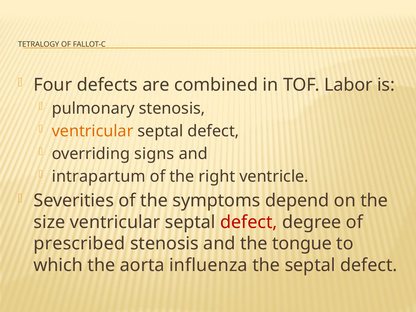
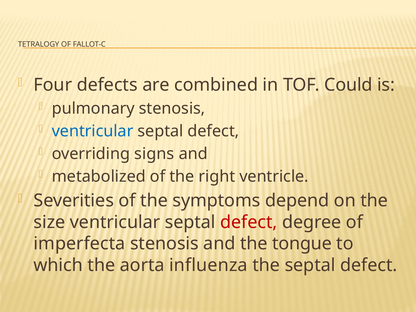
Labor: Labor -> Could (348, 85)
ventricular colour: orange -> blue (93, 131)
intrapartum: intrapartum -> metabolized (99, 176)
prescribed: prescribed -> imperfecta (79, 244)
